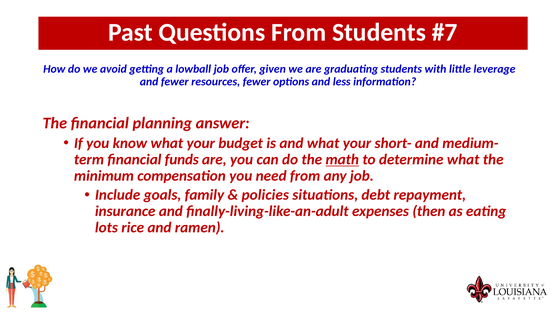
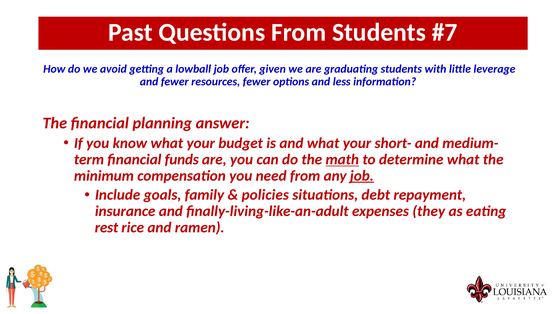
job underline: none -> present (362, 176)
then: then -> they (429, 212)
lots: lots -> rest (107, 228)
